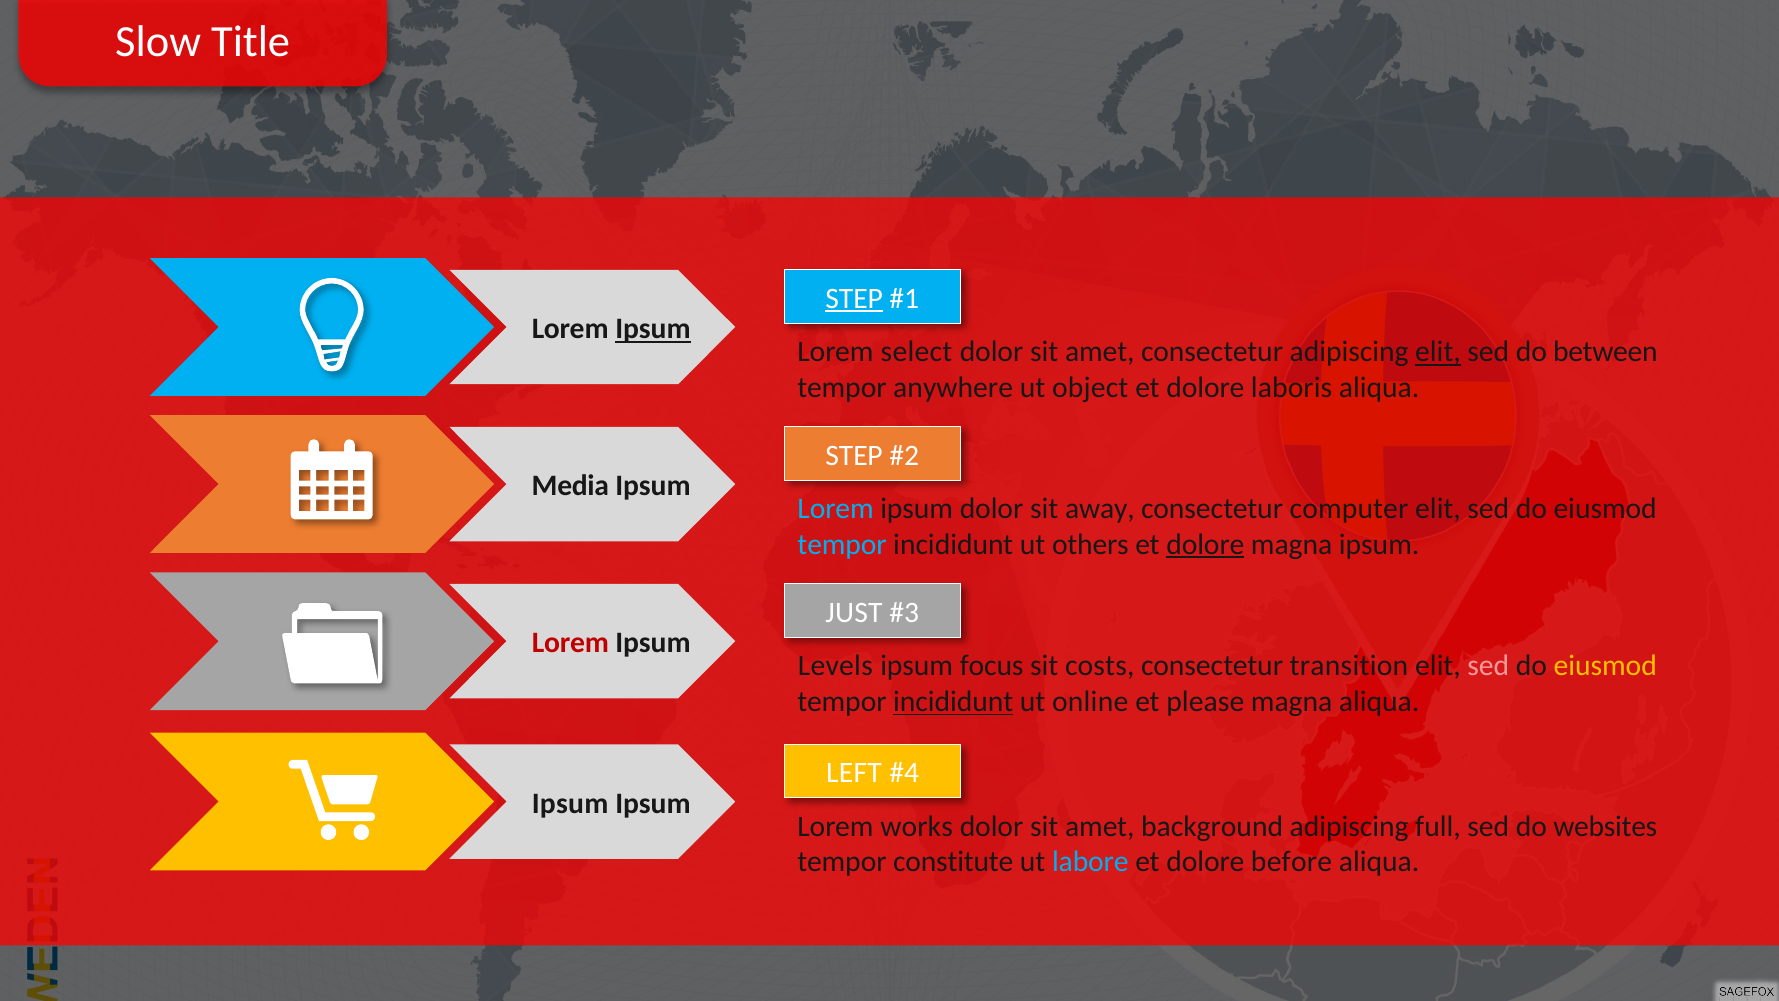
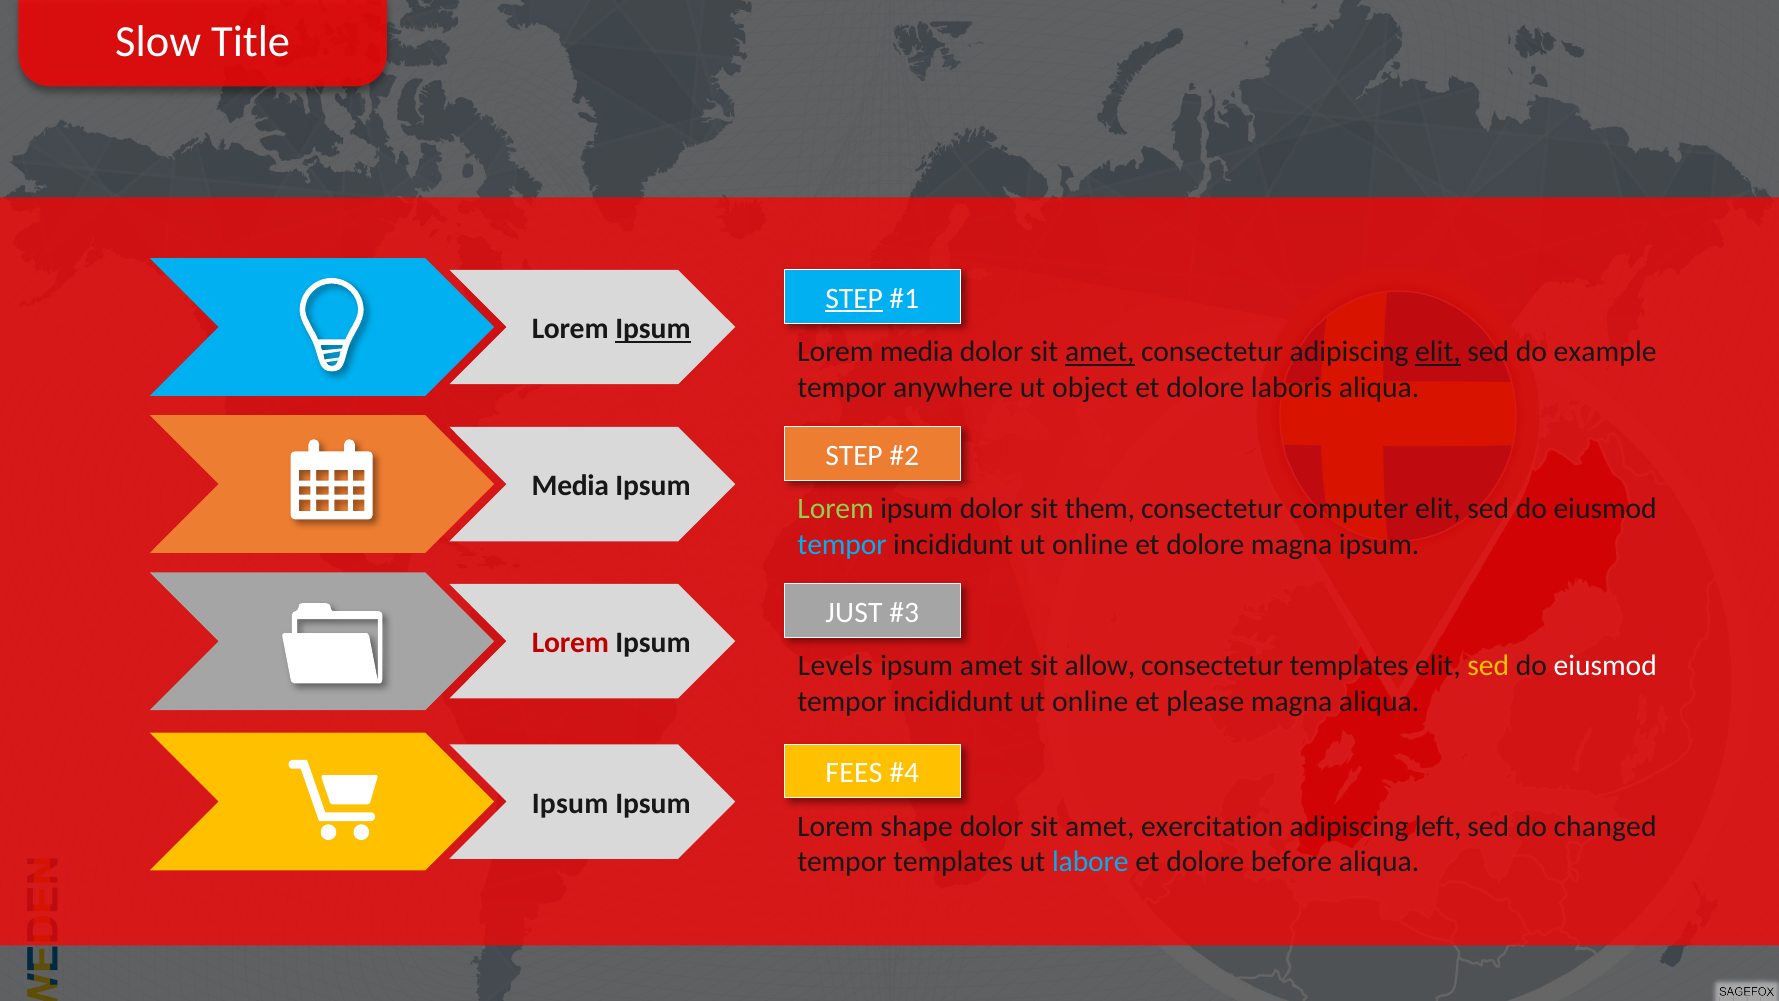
Lorem select: select -> media (917, 352)
amet underline: none -> present (1100, 352)
between: between -> example (1605, 352)
Lorem colour: light blue -> light green (836, 509)
away: away -> them (1100, 509)
others: others -> online (1090, 544)
dolore underline: present -> none (1205, 544)
ipsum focus: focus -> amet (991, 666)
costs: costs -> allow (1100, 666)
consectetur transition: transition -> templates (1349, 666)
sed colour: pink -> yellow (1488, 666)
eiusmod colour: yellow -> white (1605, 666)
incididunt underline: present -> none (953, 702)
LEFT: LEFT -> FEES (854, 773)
works: works -> shape (917, 826)
background: background -> exercitation (1212, 826)
full: full -> left (1438, 826)
websites: websites -> changed (1605, 826)
tempor constitute: constitute -> templates (953, 862)
